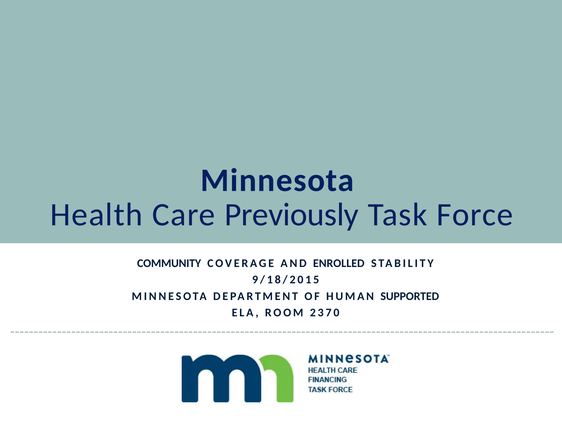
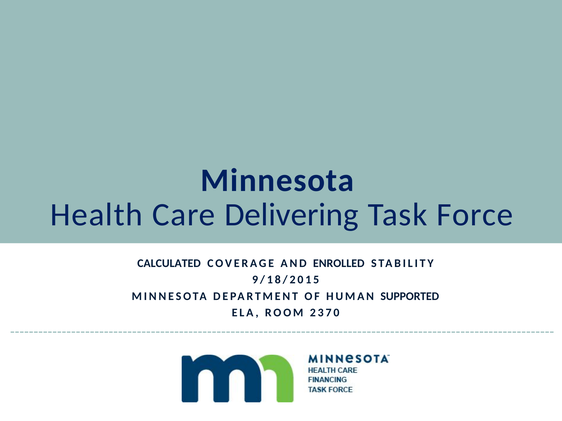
Previously: Previously -> Delivering (292, 215)
COMMUNITY: COMMUNITY -> CALCULATED (169, 264)
